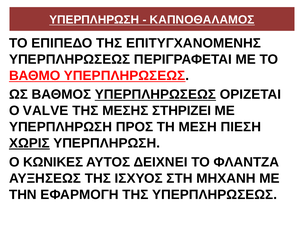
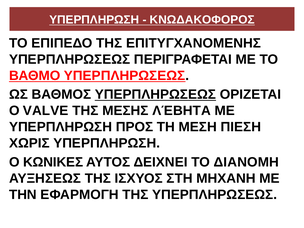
ΚΑΠΝΟΘΑΛΑΜΟΣ: ΚΑΠΝΟΘΑΛΑΜΟΣ -> ΚΝΩΔΑΚΟΦΟΡΟΣ (202, 20)
ΣΤΗΡΙΖΕΙ: ΣΤΗΡΙΖΕΙ -> ΛΈΒΗΤΑ (182, 111)
ΧΩΡΙΣ underline: present -> none (29, 143)
ΦΛΑΝΤΖΑ: ΦΛΑΝΤΖΑ -> ΔΙΑΝΟΜΗ (246, 162)
